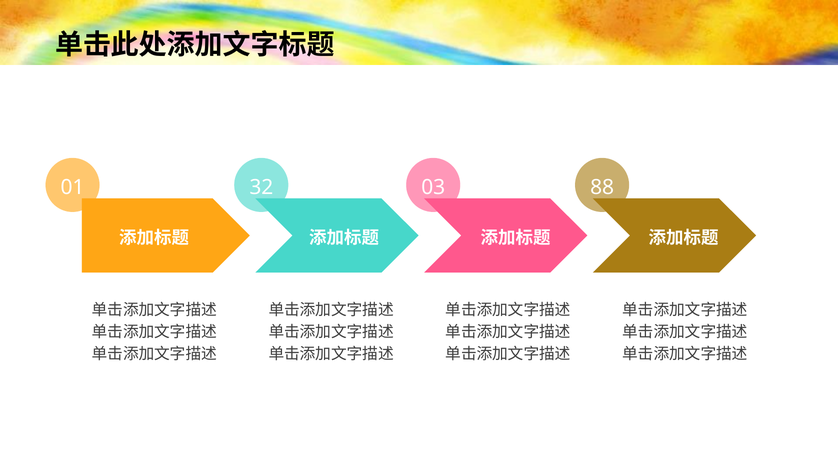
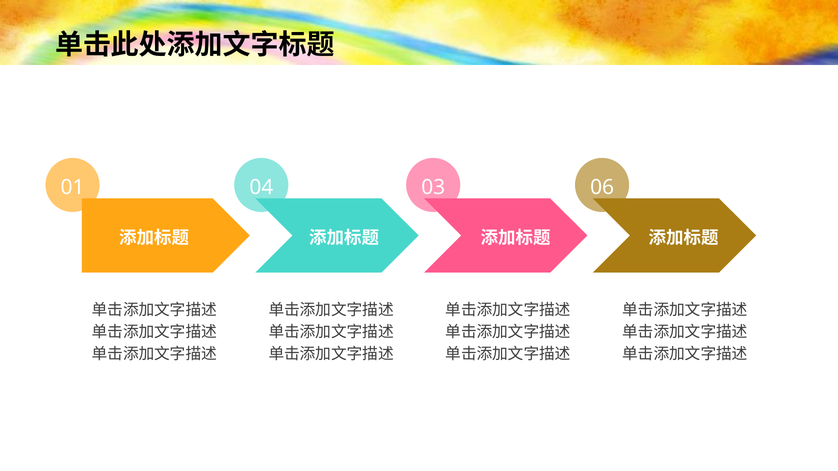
32: 32 -> 04 (261, 187)
88: 88 -> 06 (602, 187)
